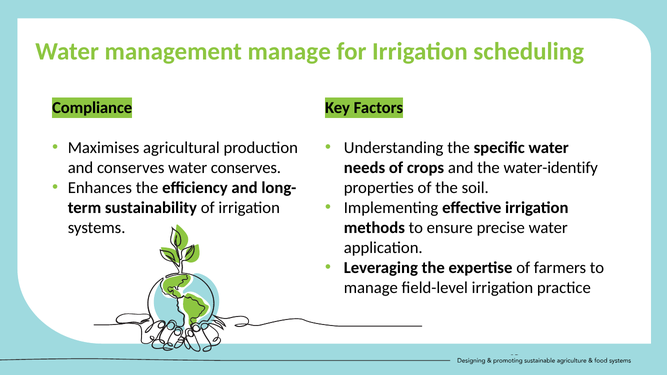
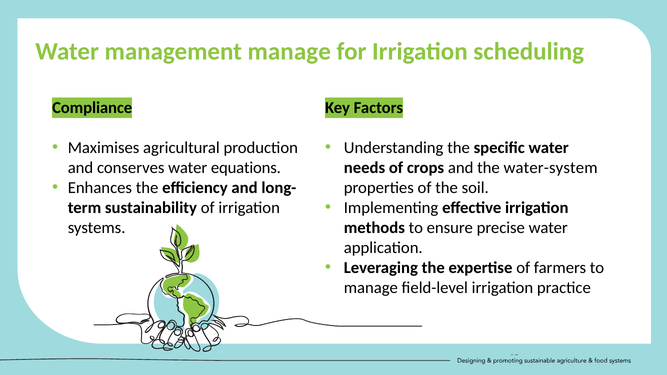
water conserves: conserves -> equations (246, 168)
water-identify: water-identify -> water-system (551, 168)
